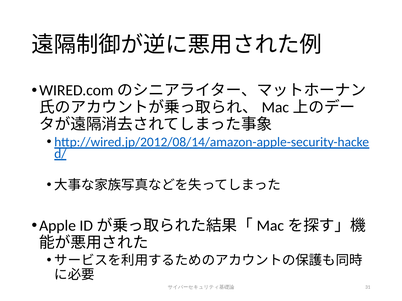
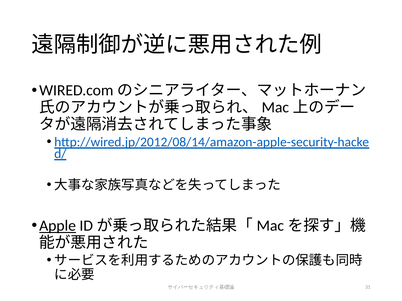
Apple underline: none -> present (58, 226)
